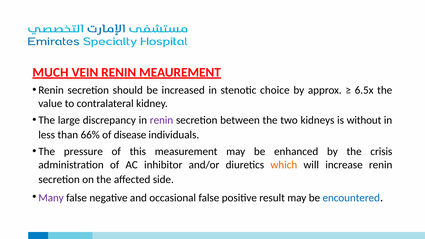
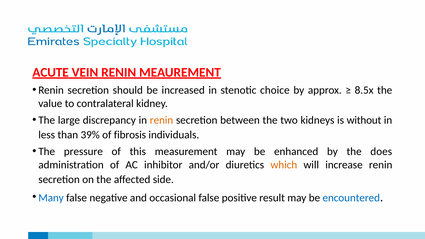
MUCH: MUCH -> ACUTE (51, 72)
6.5x: 6.5x -> 8.5x (364, 90)
renin colour: purple -> orange (162, 120)
66%: 66% -> 39% (90, 135)
disease: disease -> fibrosis (130, 135)
crisis: crisis -> does (381, 152)
Many colour: purple -> blue (51, 198)
